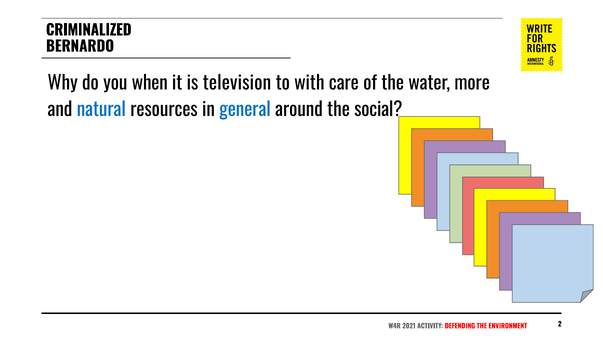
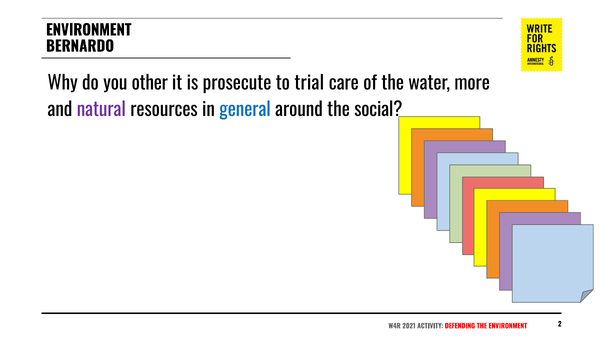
CRIMINALIZED: CRIMINALIZED -> ENVIRONMENT (89, 30)
when: when -> other (150, 83)
television: television -> prosecute (237, 83)
with: with -> trial (309, 83)
natural colour: blue -> purple (101, 110)
